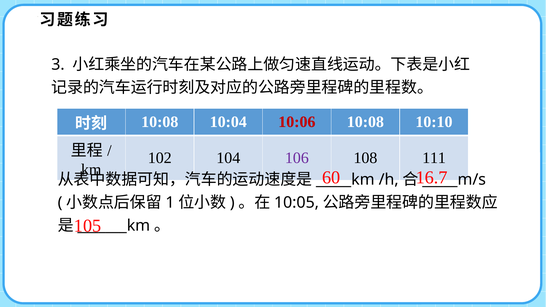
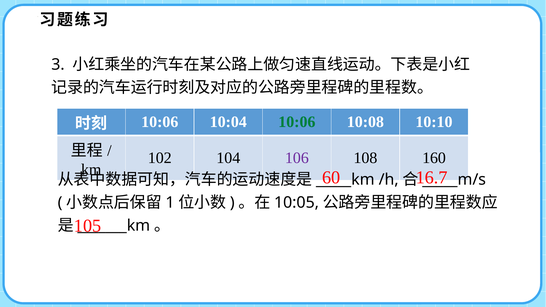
10:08: 10:08 -> 10:06 (160, 122)
10:06 colour: red -> green (297, 122)
111: 111 -> 160 (434, 158)
